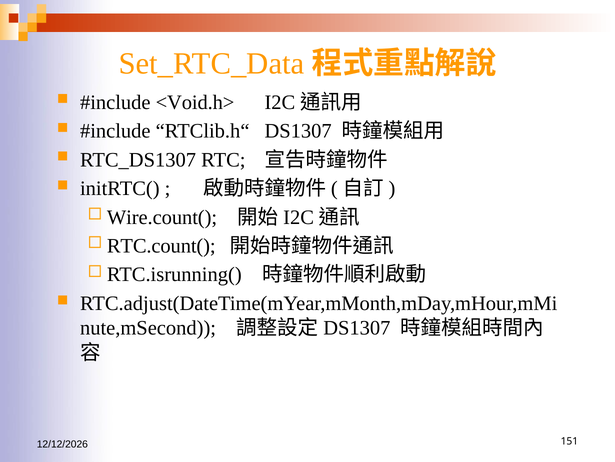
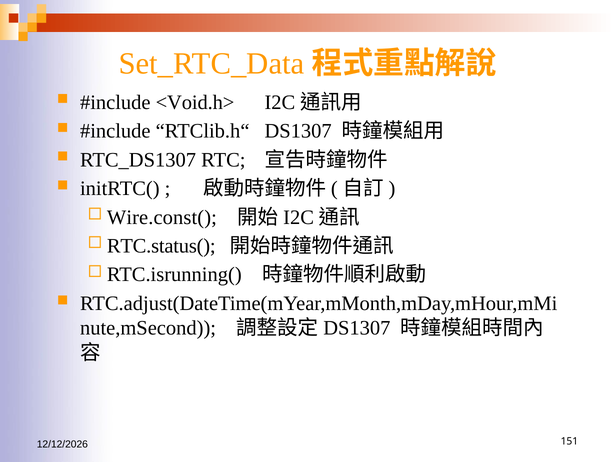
Wire.count(: Wire.count( -> Wire.const( (162, 217)
RTC.count(: RTC.count( -> RTC.status( (161, 246)
